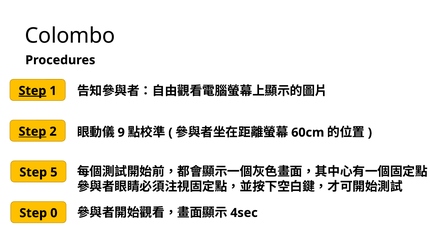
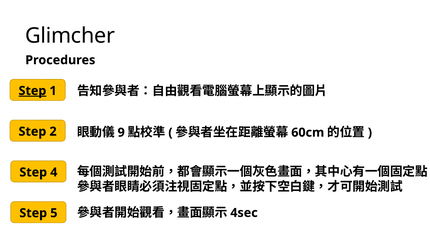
Colombo: Colombo -> Glimcher (70, 36)
Step underline: present -> none (32, 131)
5: 5 -> 4 (54, 172)
0: 0 -> 5 (54, 213)
